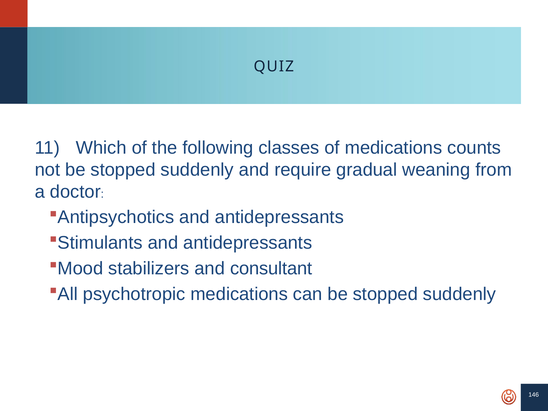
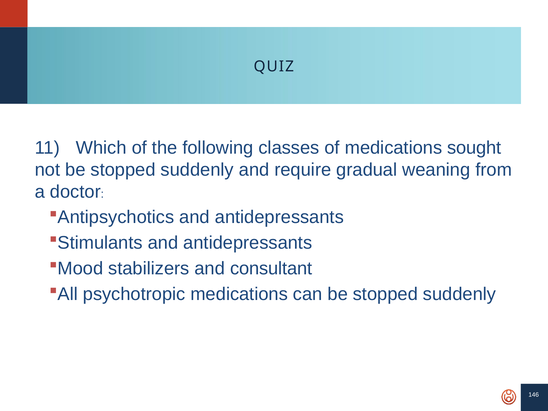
counts: counts -> sought (474, 148)
